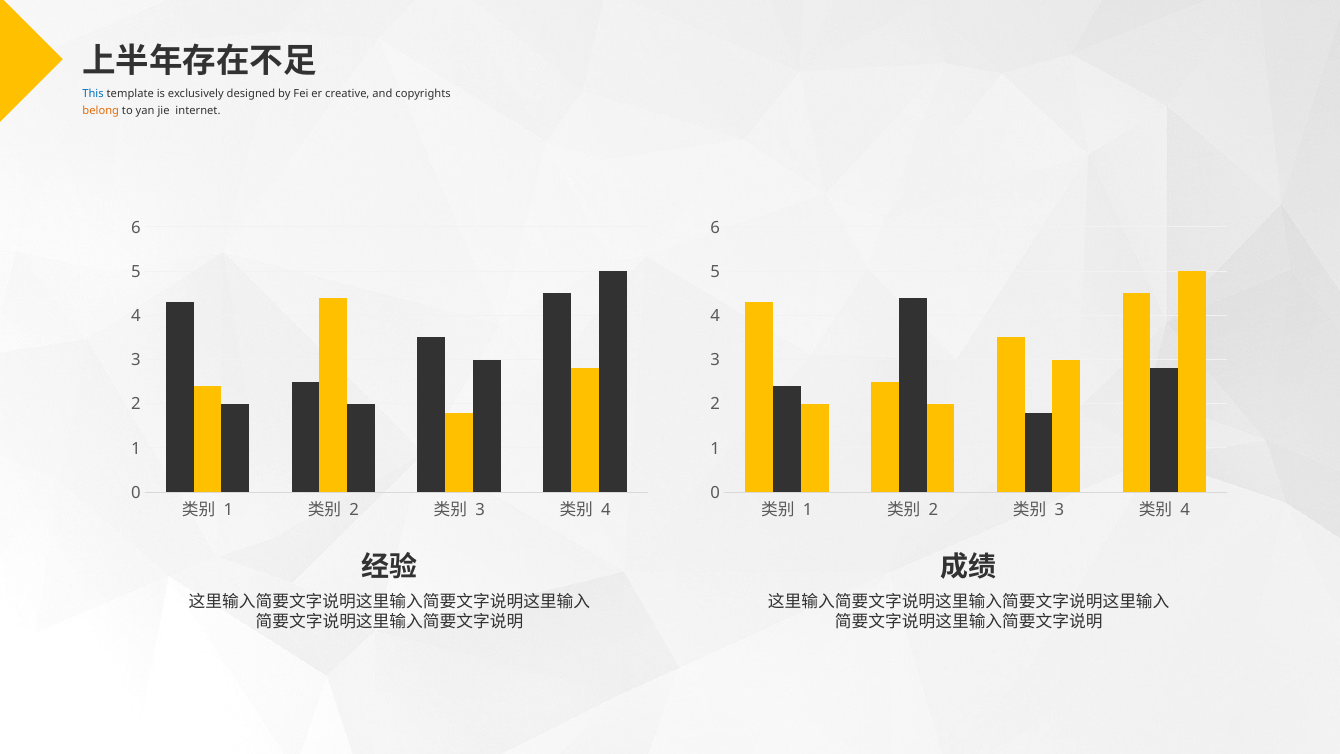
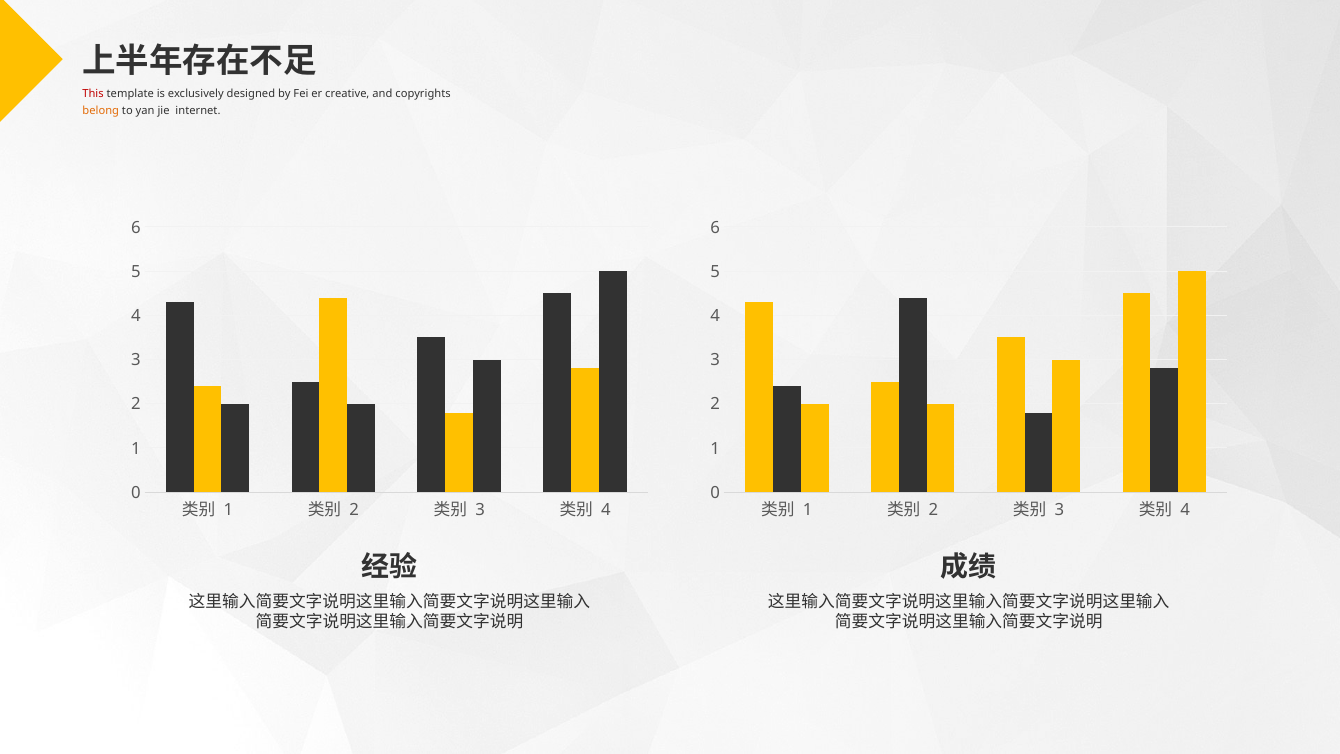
This colour: blue -> red (93, 94)
